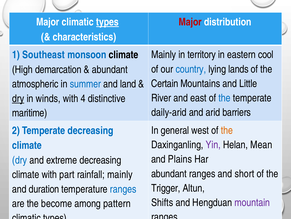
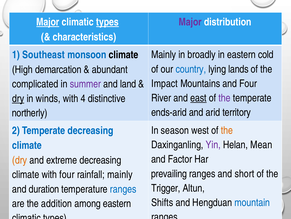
Major underline: none -> present (48, 22)
Major colour: red -> purple (190, 22)
territory: territory -> broadly (202, 55)
cool: cool -> cold (266, 55)
Certain: Certain -> Impact (165, 83)
and Little: Little -> Four (248, 83)
atmospheric: atmospheric -> complicated (35, 84)
summer colour: blue -> purple (85, 84)
east underline: none -> present (198, 98)
the colour: blue -> purple (225, 98)
daily-arid: daily-arid -> ends-arid (169, 112)
barriers: barriers -> territory (237, 112)
maritime: maritime -> northerly (30, 113)
general: general -> season (175, 130)
Plains: Plains -> Factor (180, 159)
dry colour: blue -> orange (20, 160)
abundant: abundant -> prevailing (169, 173)
with part: part -> four (67, 174)
mountain colour: purple -> blue (252, 202)
become: become -> addition (57, 203)
among pattern: pattern -> eastern (117, 203)
